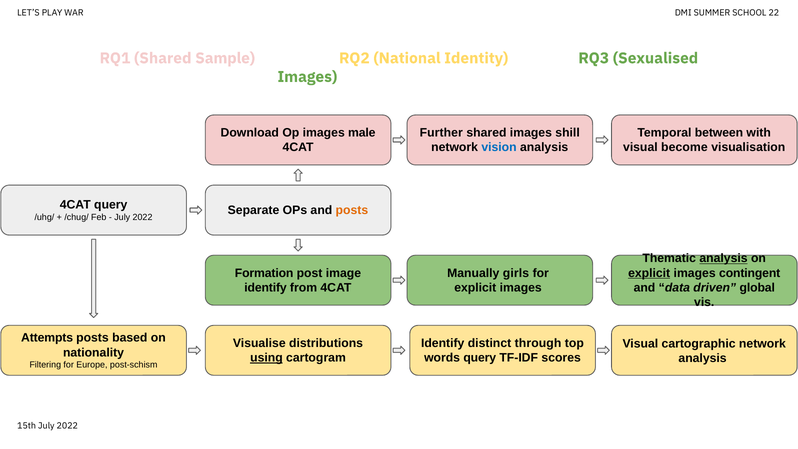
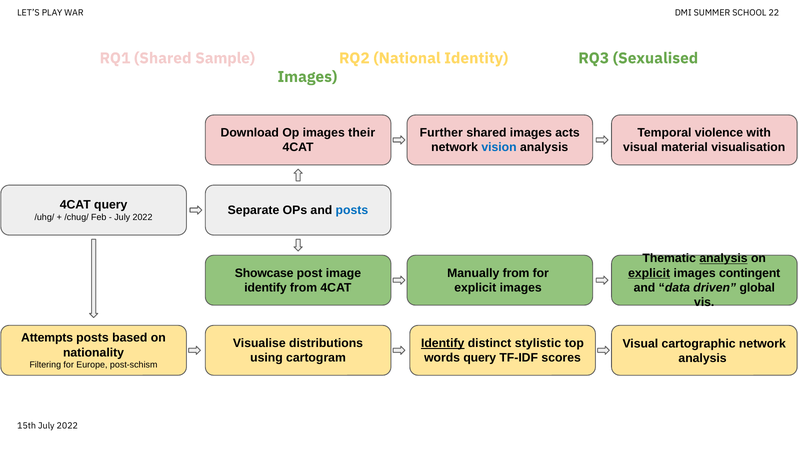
male: male -> their (362, 133)
shill: shill -> acts (568, 133)
between: between -> violence (719, 133)
become: become -> material (684, 147)
posts colour: orange -> blue (352, 210)
Formation: Formation -> Showcase (264, 273)
Manually girls: girls -> from (516, 273)
Identify underline: none -> present (443, 343)
through: through -> stylistic (538, 343)
using underline: present -> none (266, 358)
